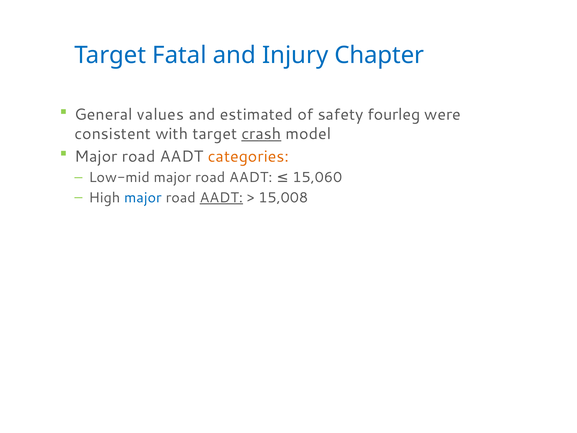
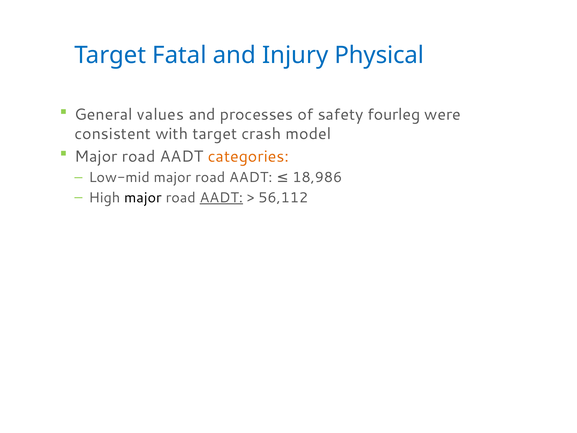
Chapter: Chapter -> Physical (379, 55)
estimated: estimated -> processes (257, 115)
crash underline: present -> none (261, 134)
15,060: 15,060 -> 18,986 (317, 177)
major colour: blue -> black (143, 198)
15,008: 15,008 -> 56,112 (283, 198)
